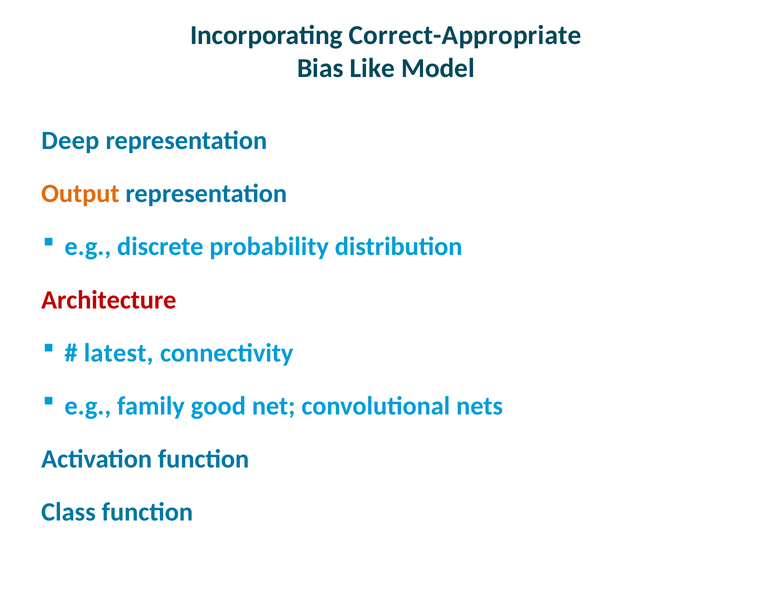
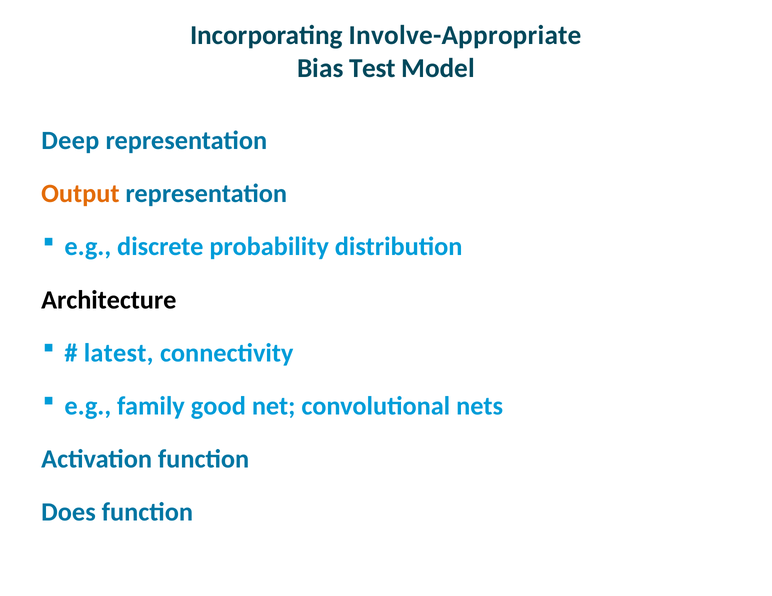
Correct-Appropriate: Correct-Appropriate -> Involve-Appropriate (465, 35)
Like: Like -> Test (372, 68)
Architecture colour: red -> black (109, 300)
Class: Class -> Does (68, 513)
